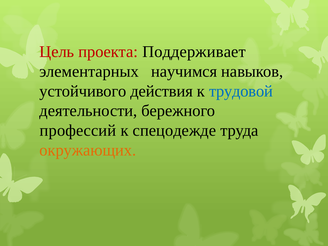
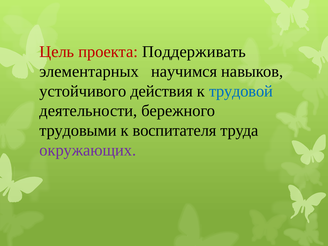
Поддерживает: Поддерживает -> Поддерживать (194, 52)
профессий: профессий -> трудовыми (78, 131)
спецодежде: спецодежде -> воспитателя (175, 131)
окружающих colour: orange -> purple (88, 150)
